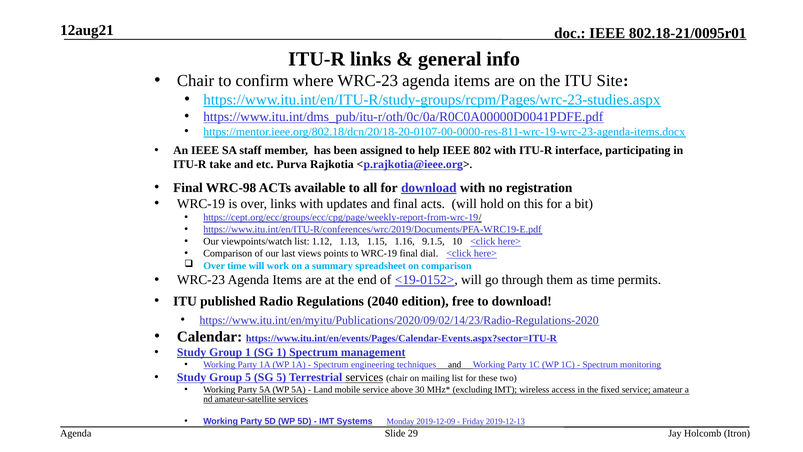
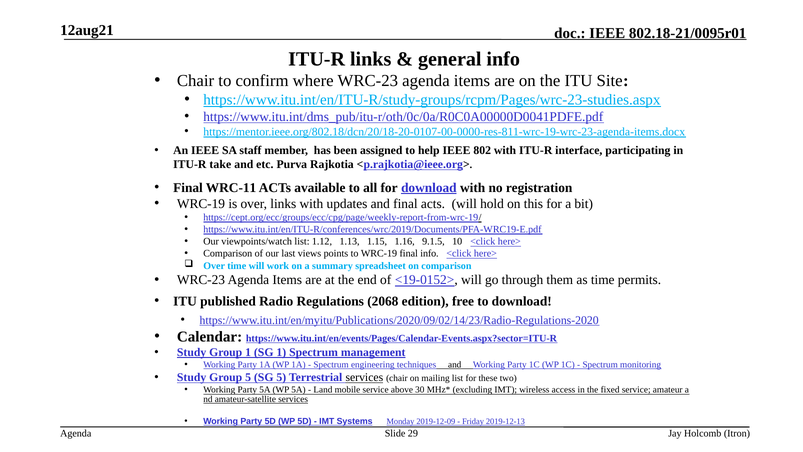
WRC-98: WRC-98 -> WRC-11 (231, 187)
final dial: dial -> info (429, 253)
2040: 2040 -> 2068 (383, 301)
